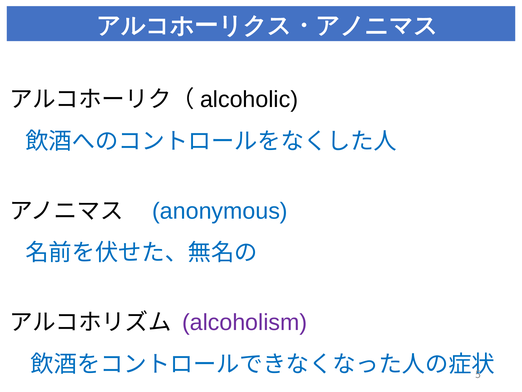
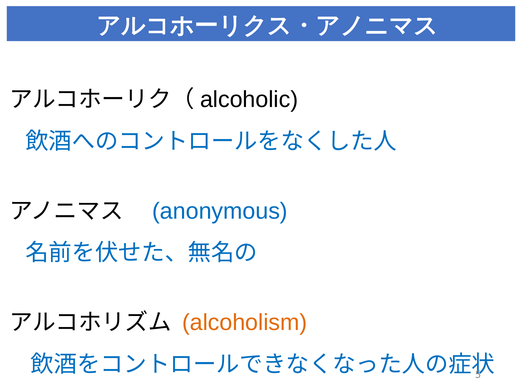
alcoholism colour: purple -> orange (245, 322)
